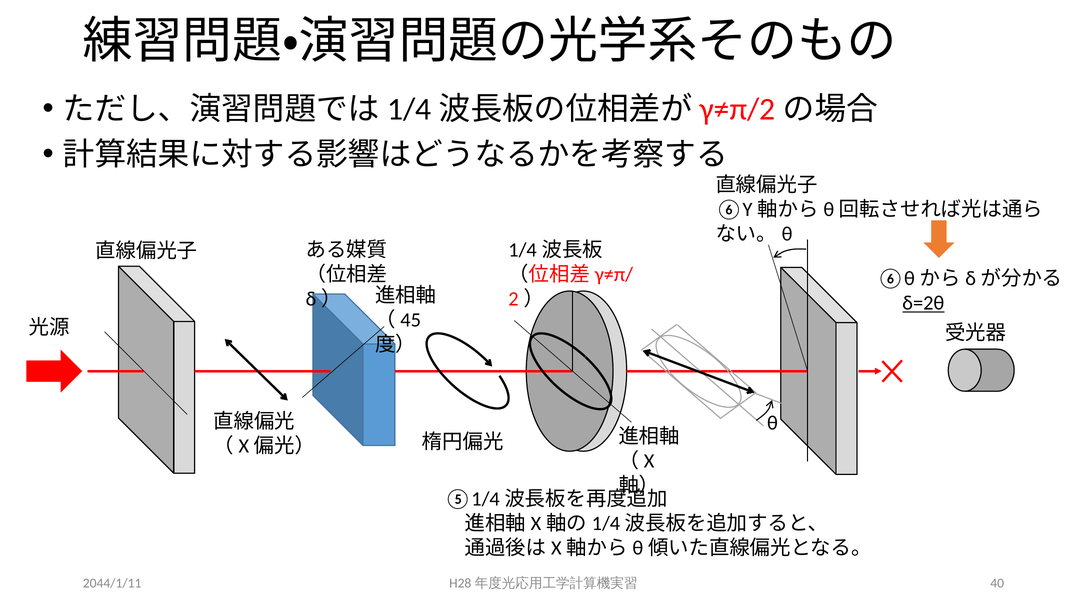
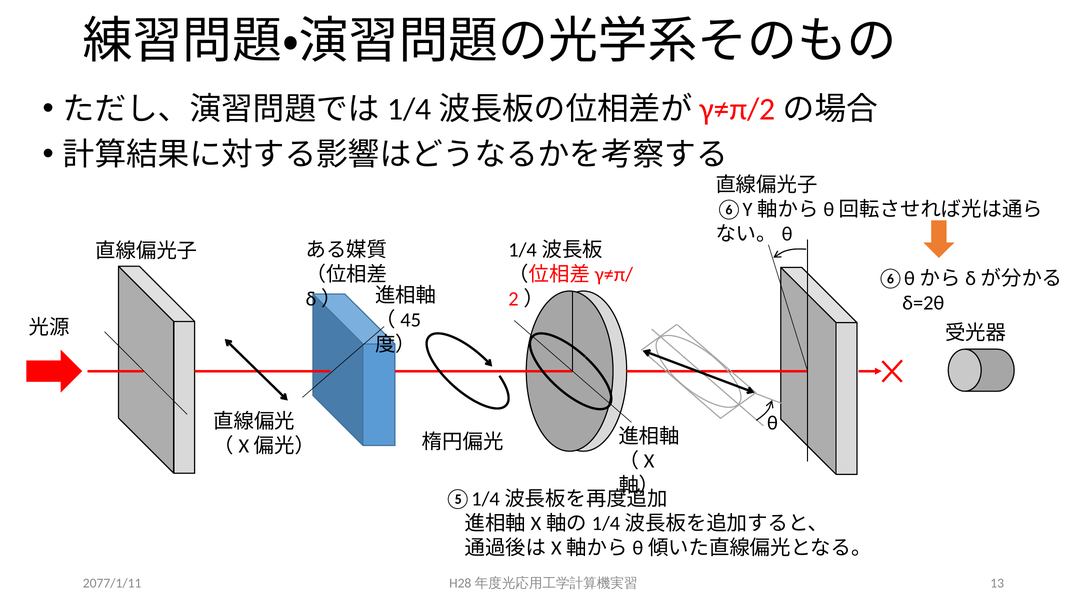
δ=2θ underline: present -> none (923, 303)
2044/1/11: 2044/1/11 -> 2077/1/11 (112, 584)
40: 40 -> 13 (997, 584)
